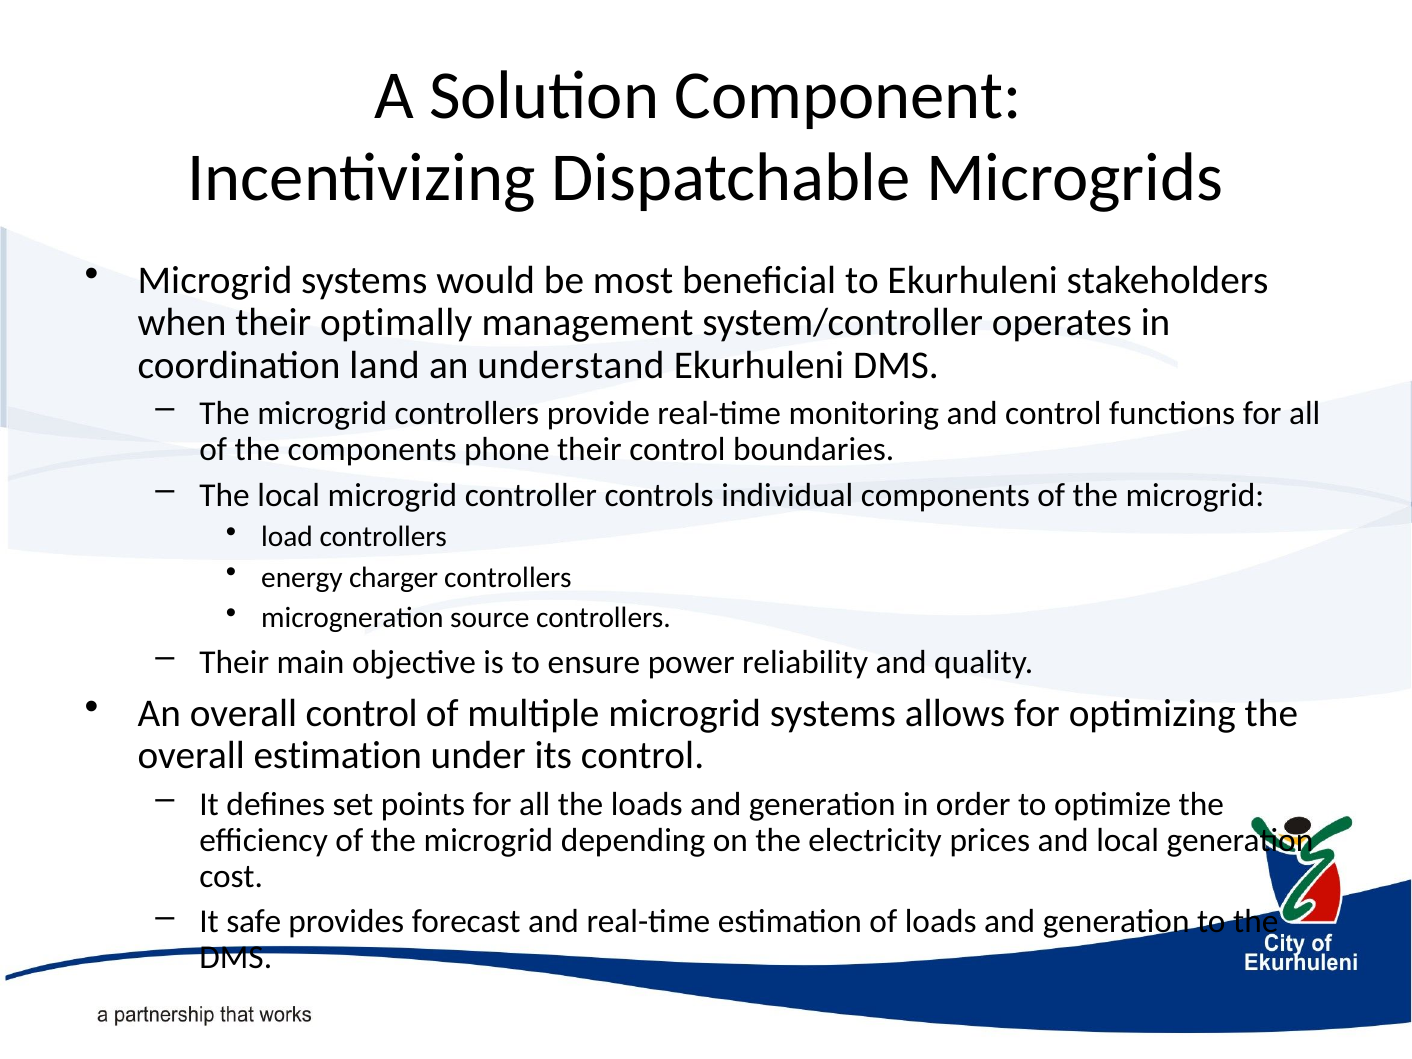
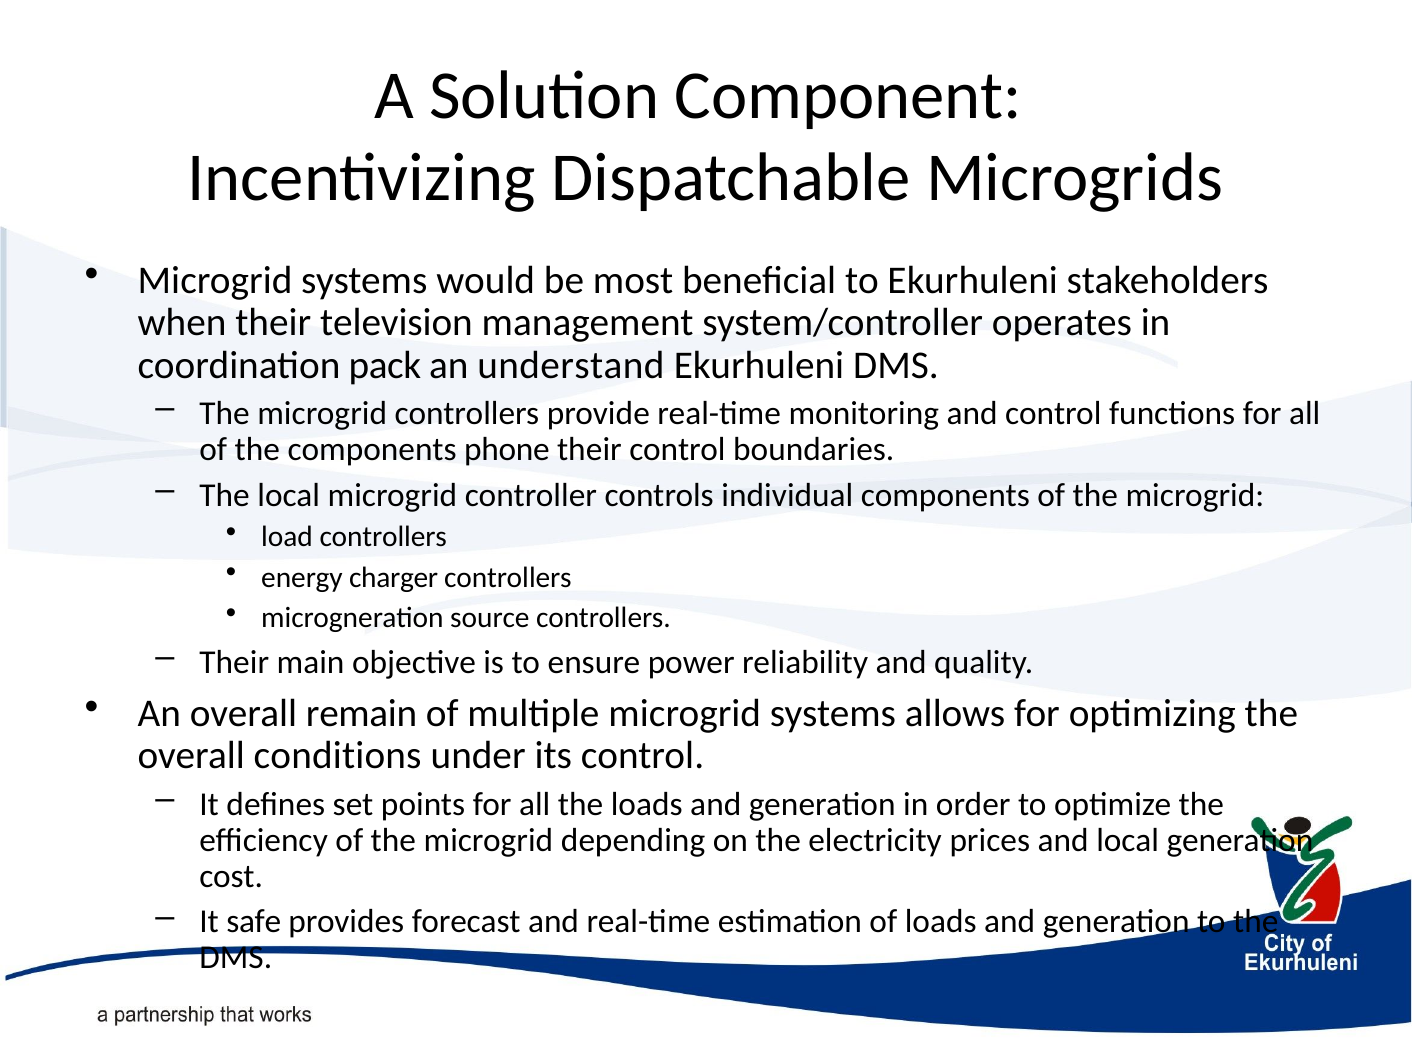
optimally: optimally -> television (396, 323)
land: land -> pack (385, 365)
overall control: control -> remain (362, 713)
overall estimation: estimation -> conditions (338, 756)
